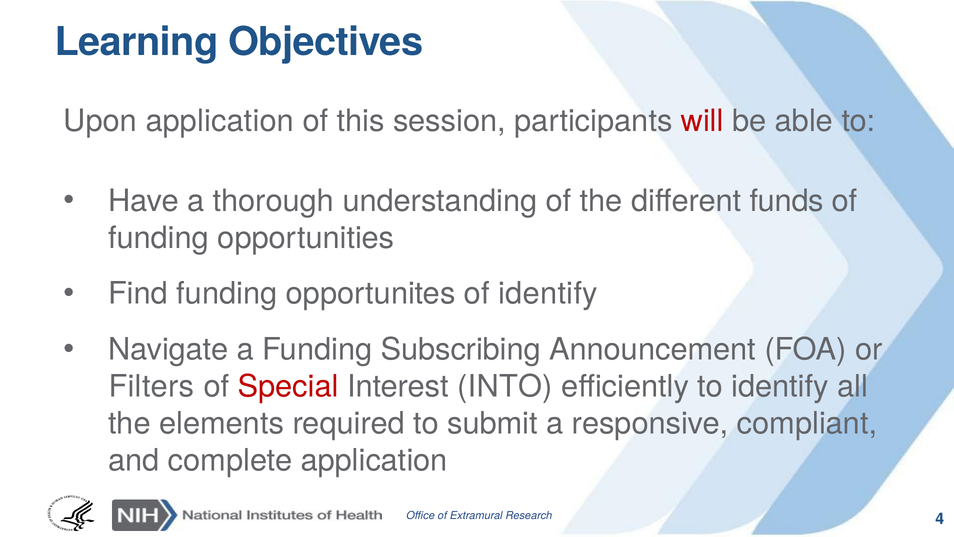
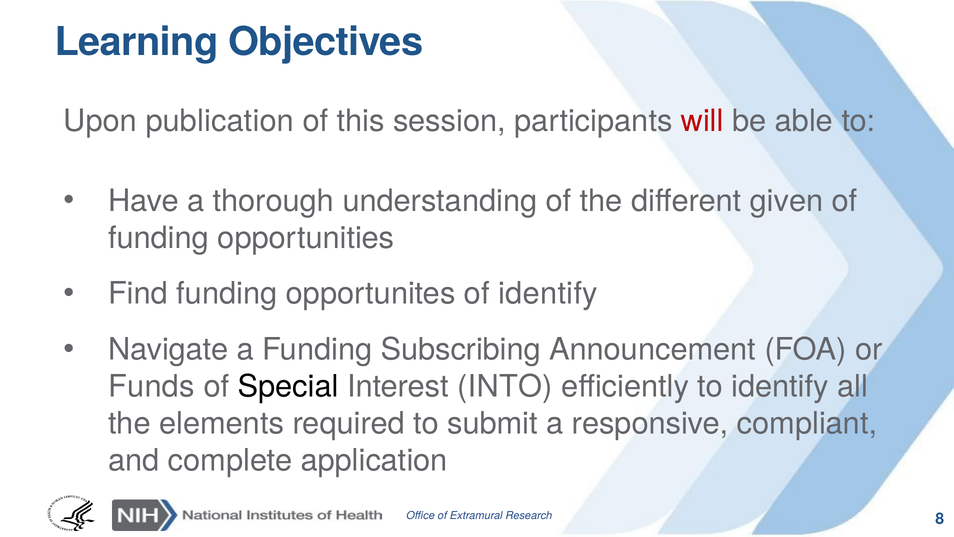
Upon application: application -> publication (220, 121)
funds: funds -> given (787, 201)
Filters: Filters -> Funds (151, 386)
Special colour: red -> black (288, 386)
4: 4 -> 8 (940, 518)
